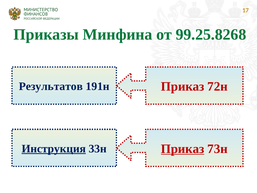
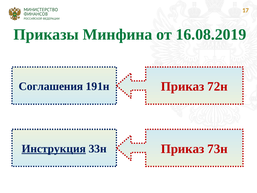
99.25.8268: 99.25.8268 -> 16.08.2019 (211, 34)
Результатов: Результатов -> Соглашения (51, 86)
Приказ underline: present -> none (183, 149)
